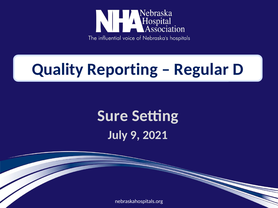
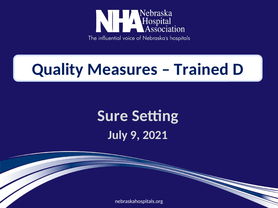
Reporting: Reporting -> Measures (122, 70)
Regular: Regular -> Trained (201, 70)
